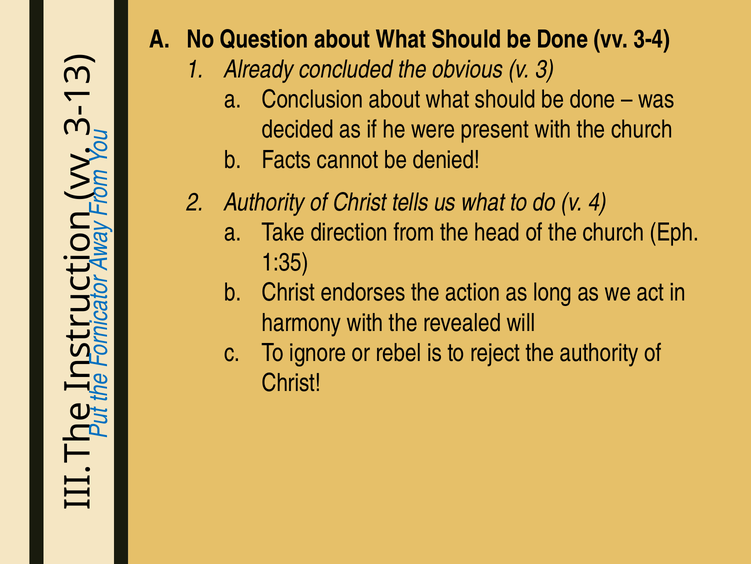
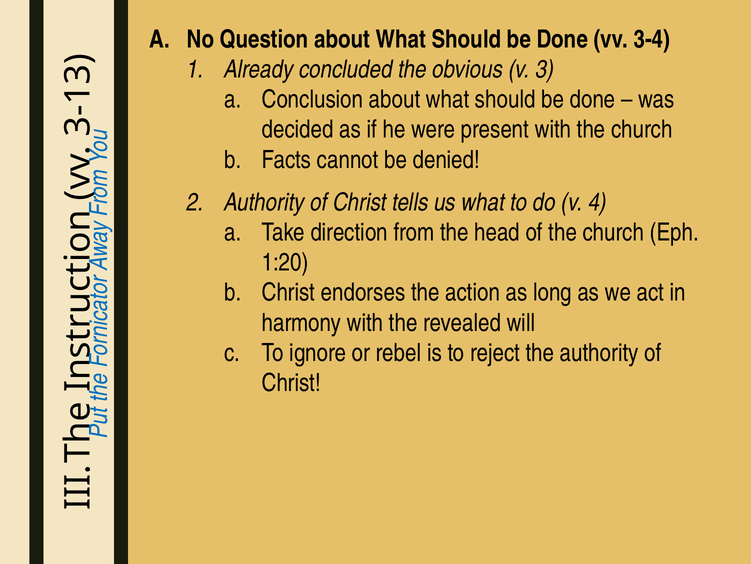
1:35: 1:35 -> 1:20 (285, 262)
